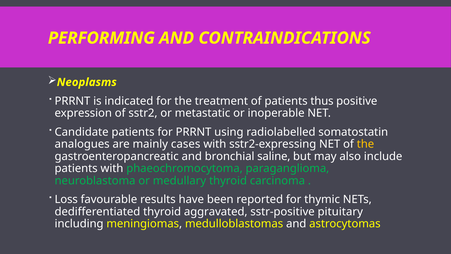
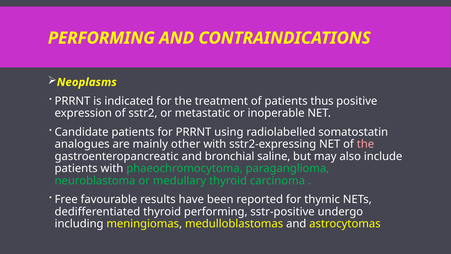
cases: cases -> other (186, 144)
the colour: yellow -> pink (365, 144)
Loss: Loss -> Free (66, 199)
thyroid aggravated: aggravated -> performing (216, 211)
pituitary: pituitary -> undergo (340, 211)
